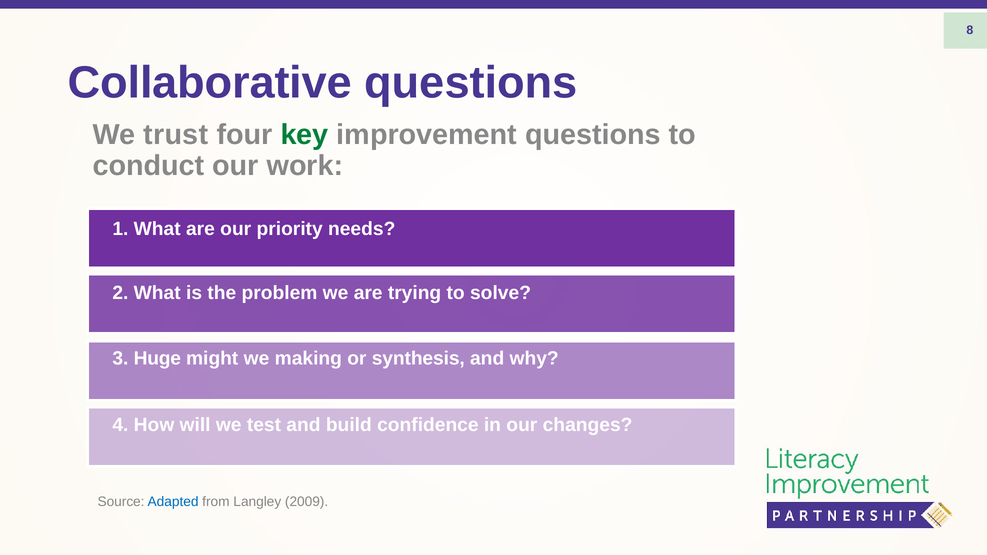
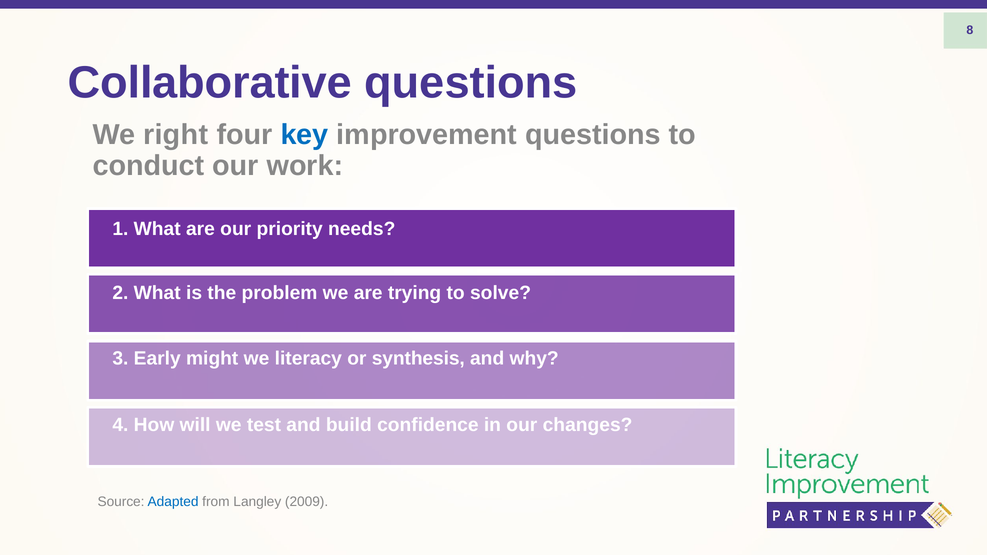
trust: trust -> right (176, 135)
key colour: green -> blue (304, 135)
Huge: Huge -> Early (157, 359)
making: making -> literacy (308, 359)
